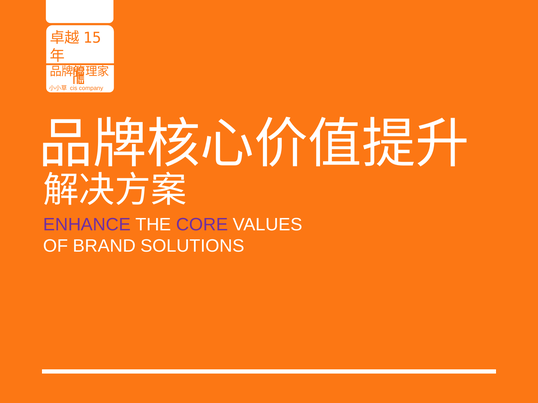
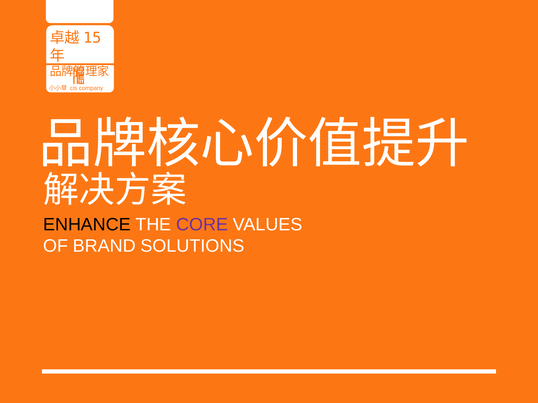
ENHANCE colour: purple -> black (87, 225)
